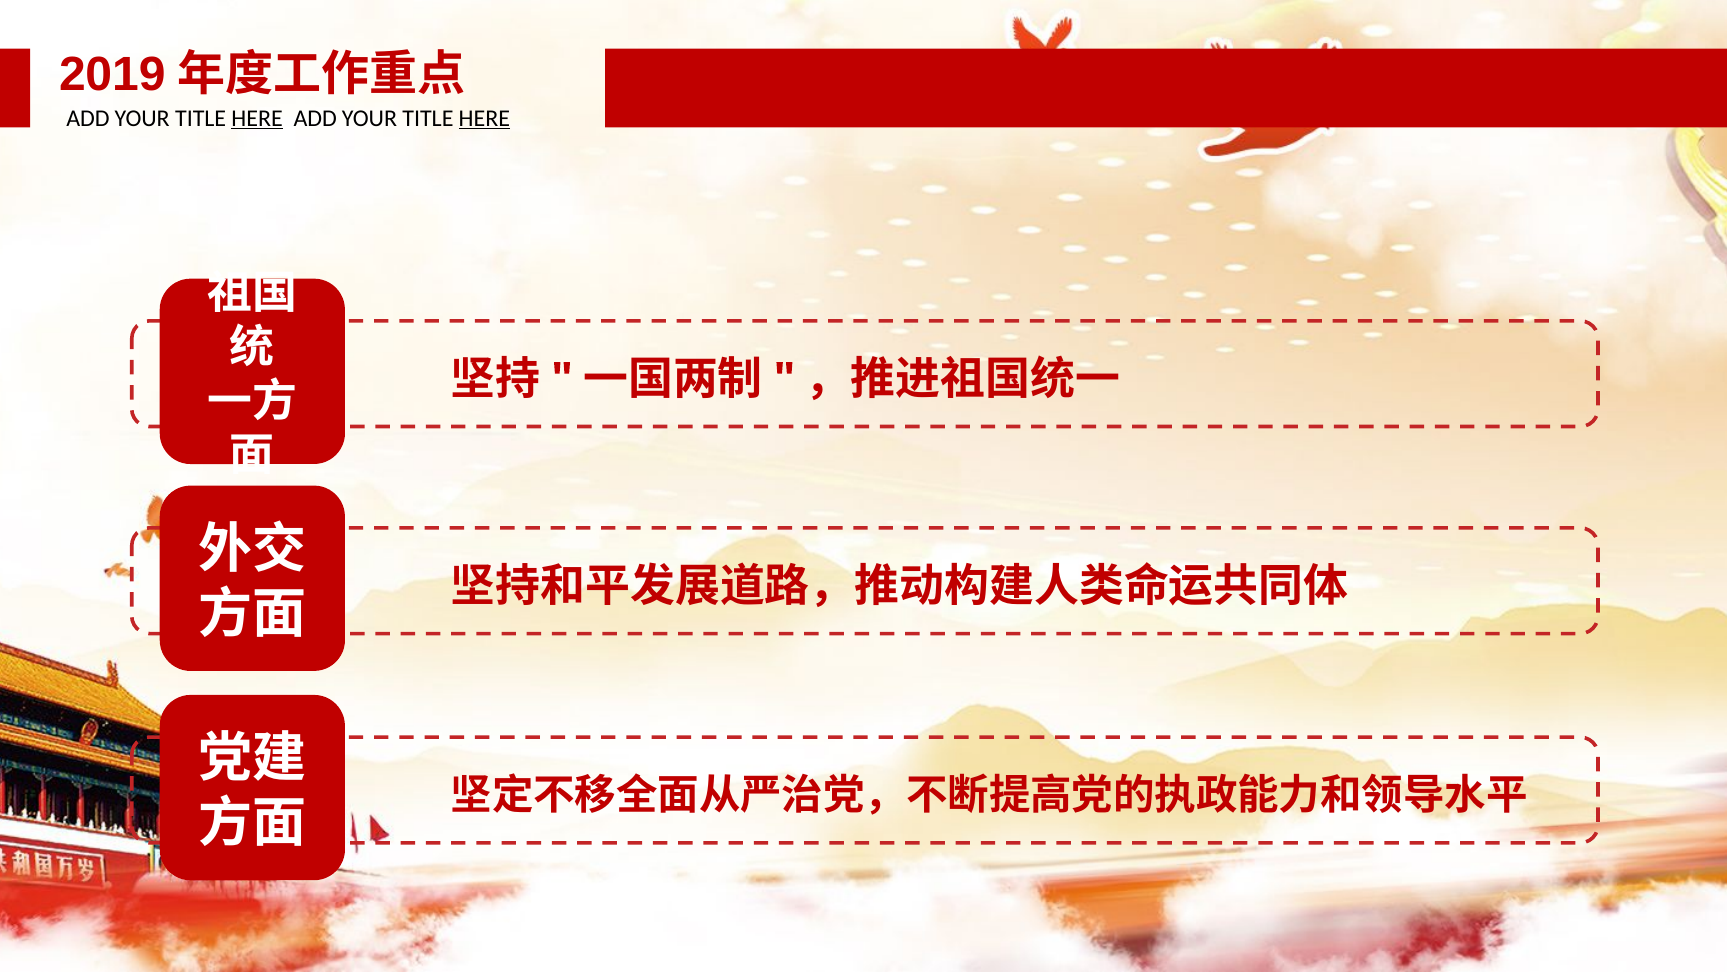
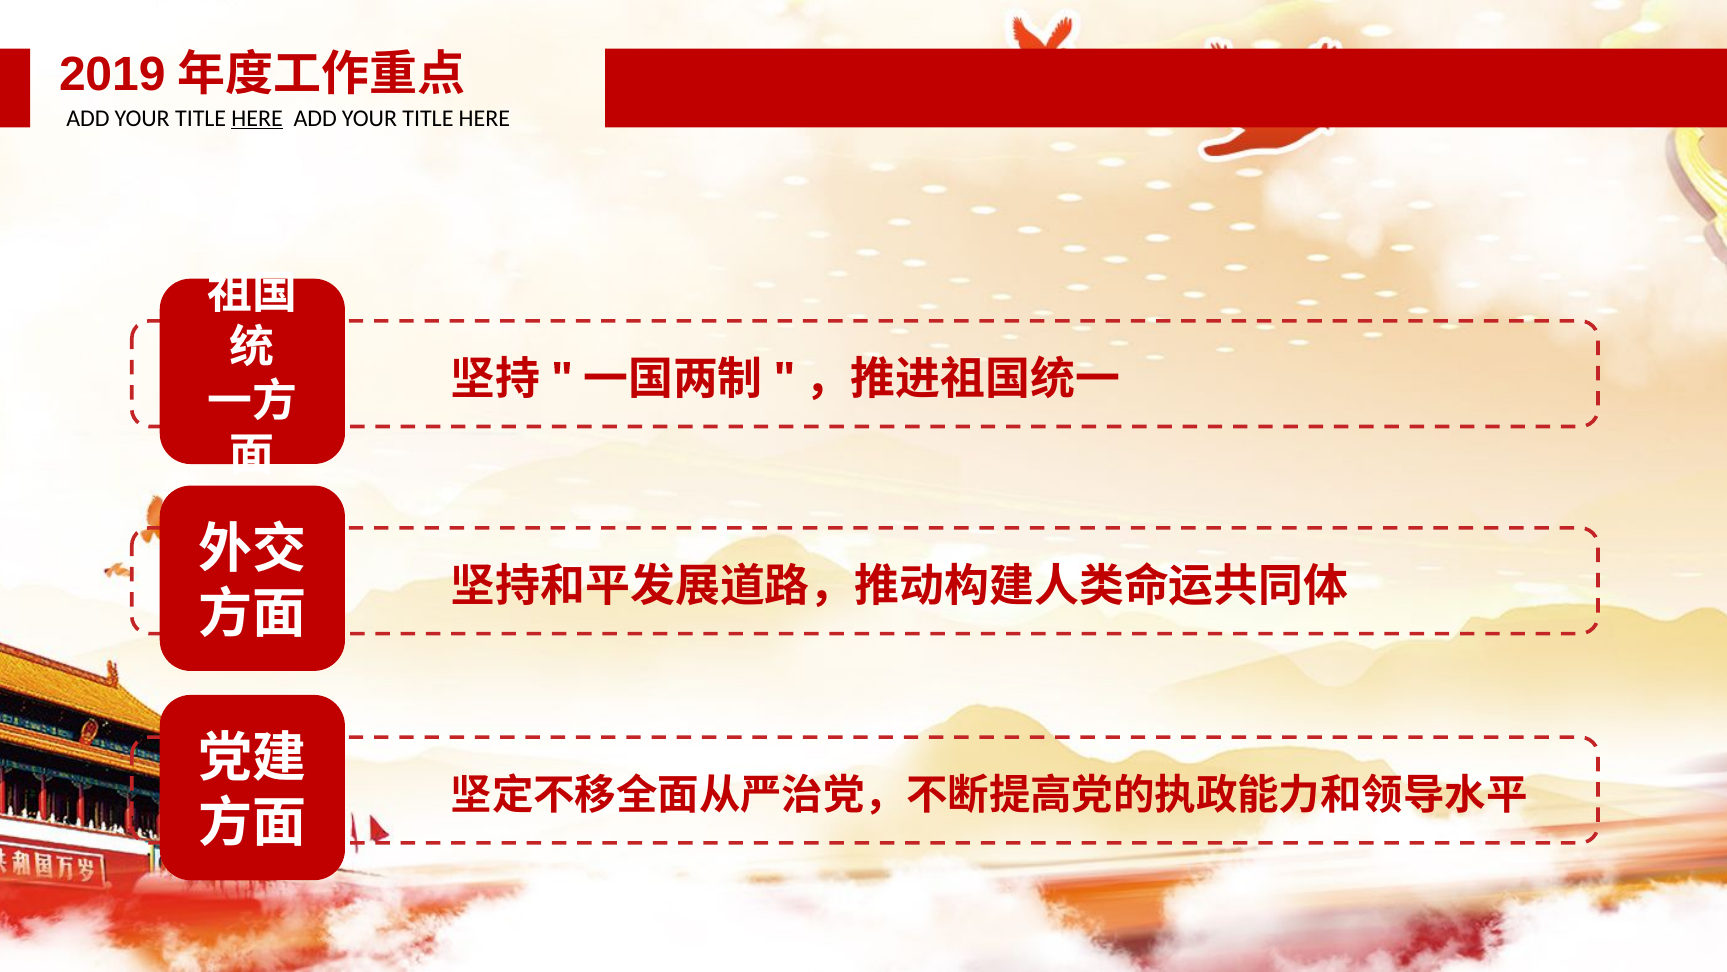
HERE underline: present -> none (484, 118)
